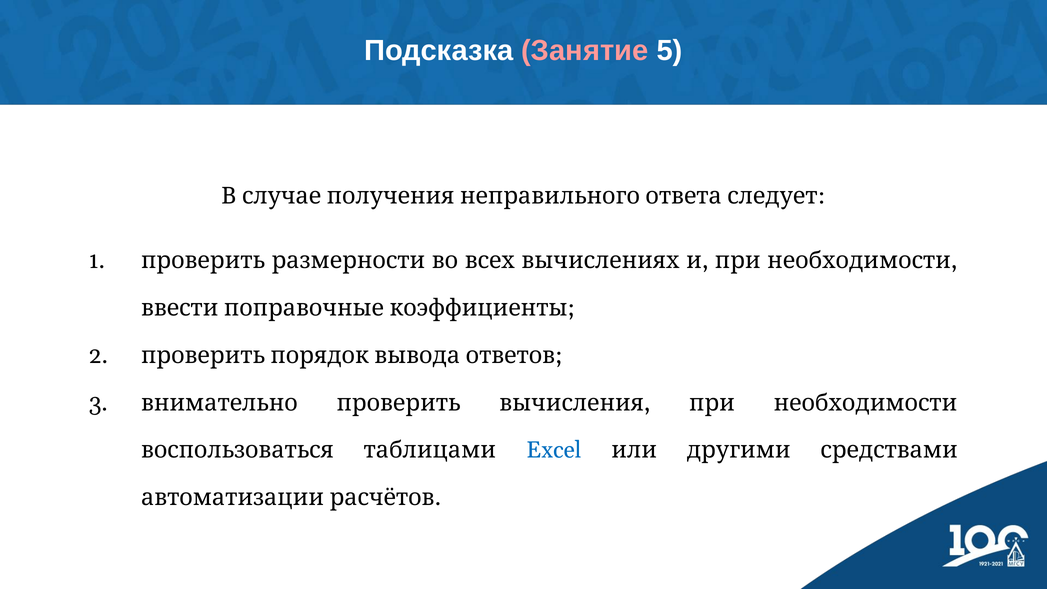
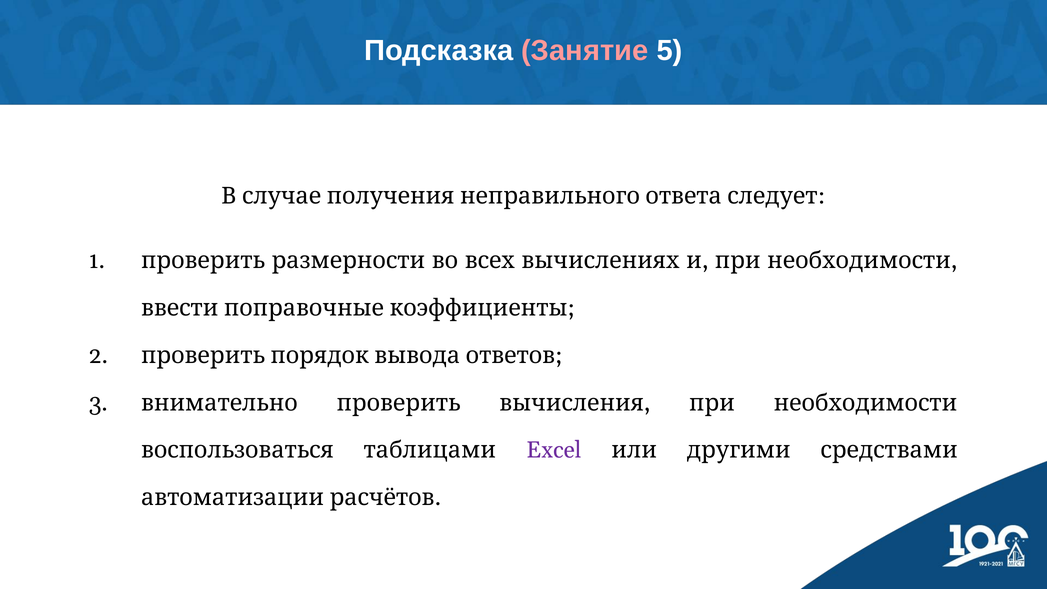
Excel colour: blue -> purple (554, 450)
